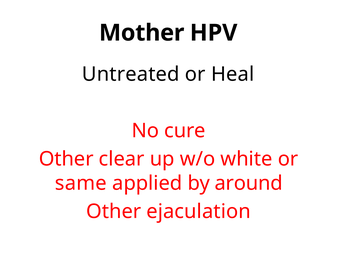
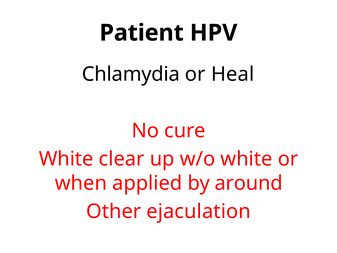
Mother: Mother -> Patient (142, 33)
Untreated: Untreated -> Chlamydia (131, 74)
Other: Other -> White (66, 159)
same: same -> when (81, 183)
